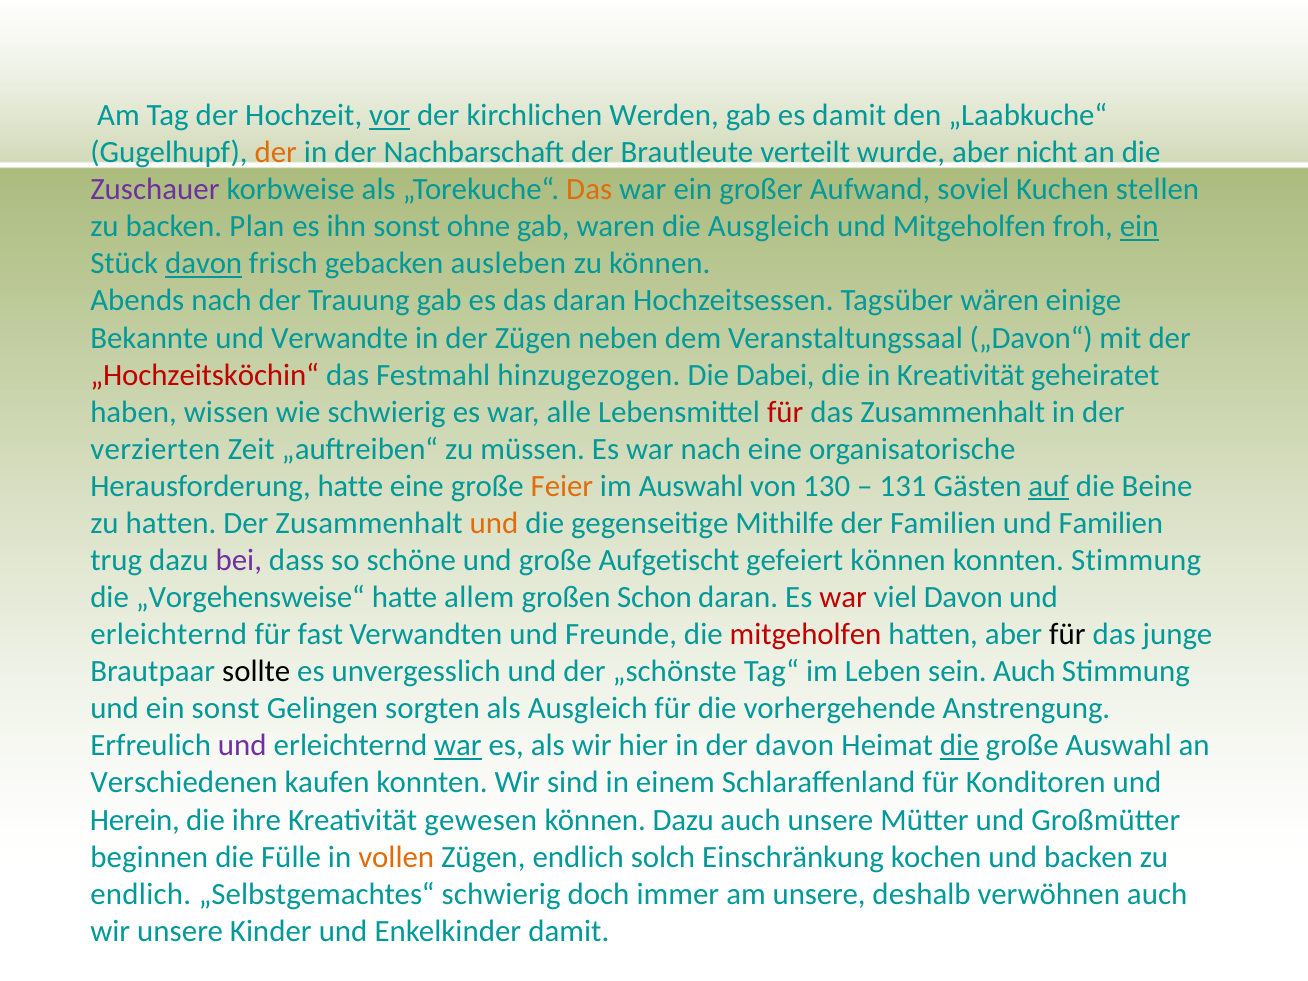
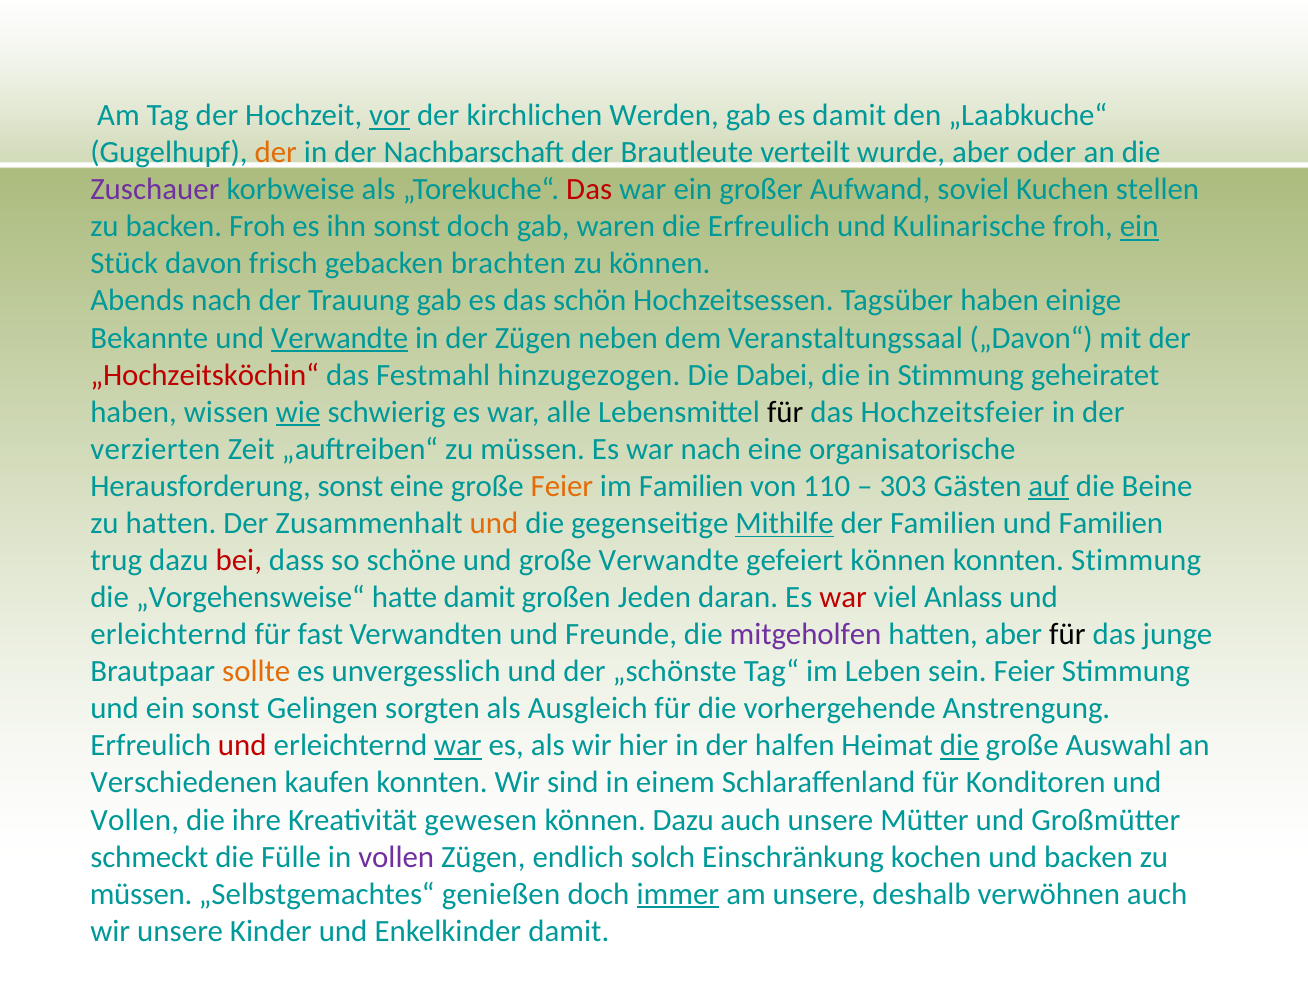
nicht: nicht -> oder (1046, 152)
Das colour: orange -> red (589, 190)
backen Plan: Plan -> Froh (257, 227)
sonst ohne: ohne -> doch (478, 227)
die Ausgleich: Ausgleich -> Erfreulich (769, 227)
und Mitgeholfen: Mitgeholfen -> Kulinarische (969, 227)
davon underline: present -> none (204, 264)
ausleben: ausleben -> brachten (508, 264)
das daran: daran -> schön (590, 301)
Tagsüber wären: wären -> haben (1000, 301)
Verwandte underline: none -> present (340, 338)
in Kreativität: Kreativität -> Stimmung (961, 375)
wie underline: none -> present (298, 412)
für colour: red -> black (785, 412)
das Zusammenhalt: Zusammenhalt -> Hochzeitsfeier (953, 412)
Herausforderung hatte: hatte -> sonst (350, 486)
im Auswahl: Auswahl -> Familien (691, 486)
130: 130 -> 110 (827, 486)
131: 131 -> 303 (903, 486)
Mithilfe underline: none -> present (784, 523)
bei colour: purple -> red (239, 560)
große Aufgetischt: Aufgetischt -> Verwandte (669, 560)
hatte allem: allem -> damit (480, 597)
Schon: Schon -> Jeden (654, 597)
viel Davon: Davon -> Anlass (963, 597)
mitgeholfen colour: red -> purple (806, 634)
sollte colour: black -> orange (256, 672)
sein Auch: Auch -> Feier (1024, 672)
und colour: purple -> red (242, 746)
der davon: davon -> halfen (795, 746)
Herein: Herein -> Vollen (135, 820)
beginnen: beginnen -> schmeckt (149, 857)
vollen colour: orange -> purple (396, 857)
endlich: endlich -> müssen (141, 894)
„Selbstgemachtes“ schwierig: schwierig -> genießen (501, 894)
immer underline: none -> present (678, 894)
